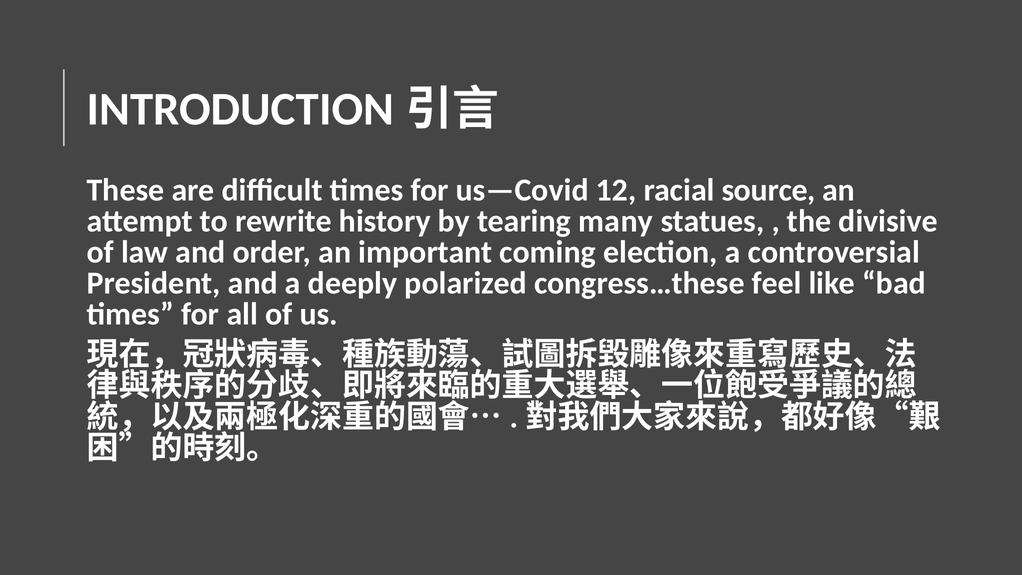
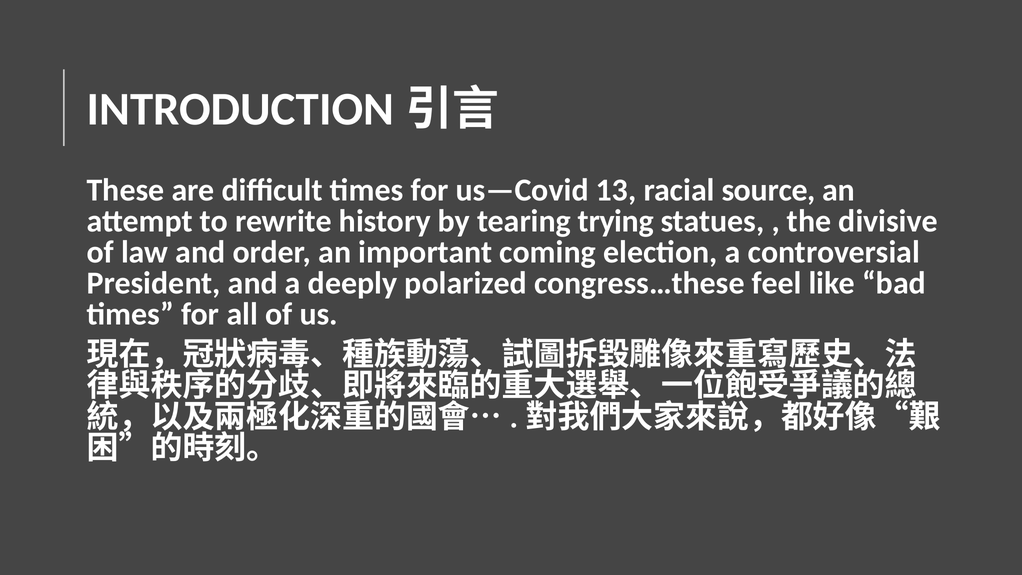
12: 12 -> 13 (616, 190)
many: many -> trying (616, 221)
